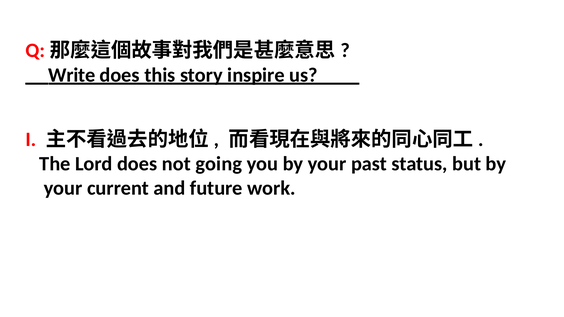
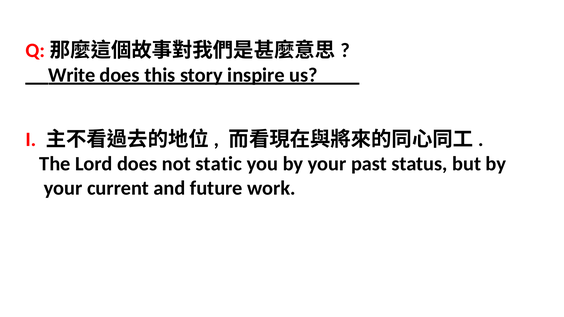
going: going -> static (219, 164)
